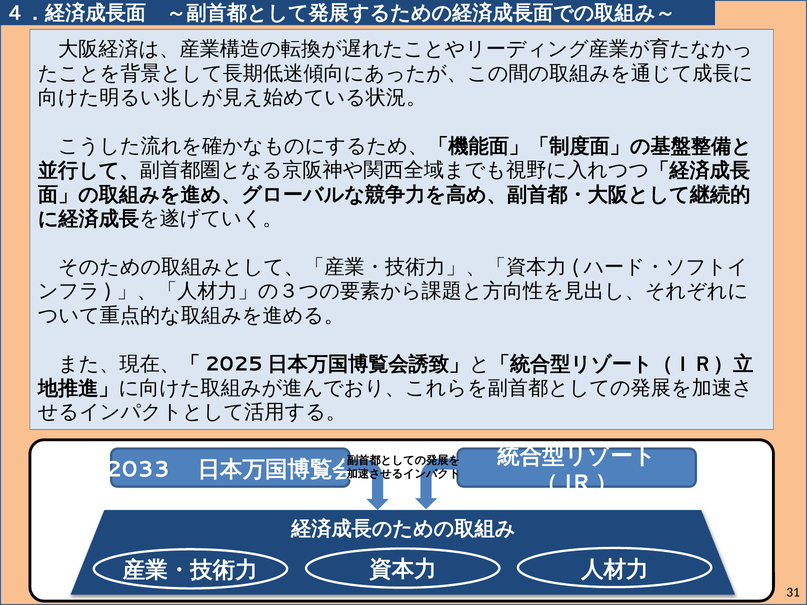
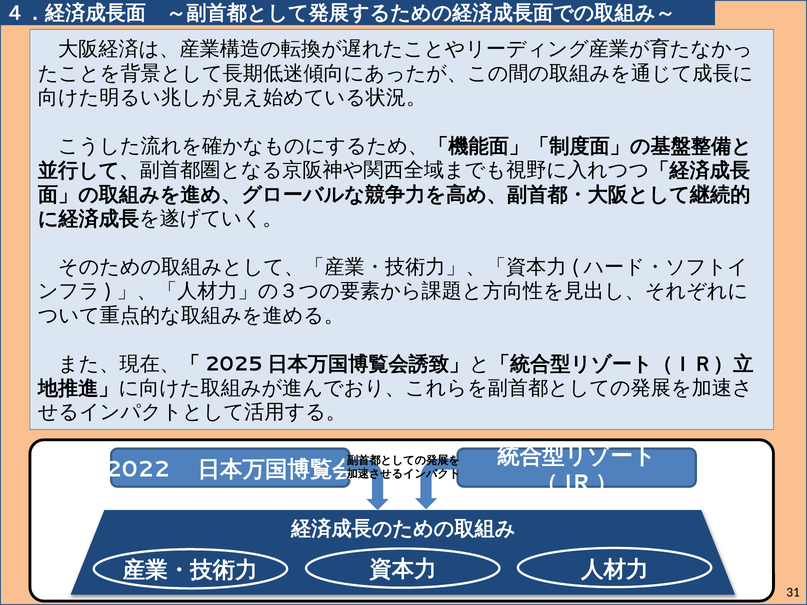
2033: 2033 -> 2022 (138, 469)
